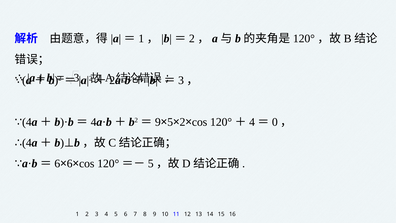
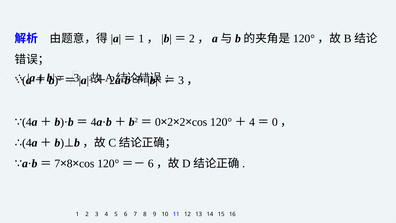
9: 9 -> 0 (158, 122)
5: 5 -> 2 (170, 122)
6: 6 -> 7 (57, 163)
6: 6 -> 8 (70, 163)
5: 5 -> 6 (151, 163)
